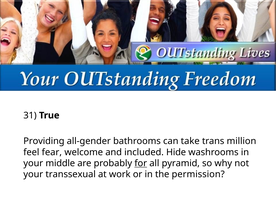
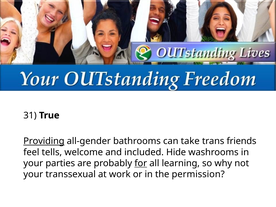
Providing underline: none -> present (44, 141)
million: million -> friends (242, 141)
fear: fear -> tells (52, 152)
middle: middle -> parties (60, 163)
pyramid: pyramid -> learning (181, 163)
